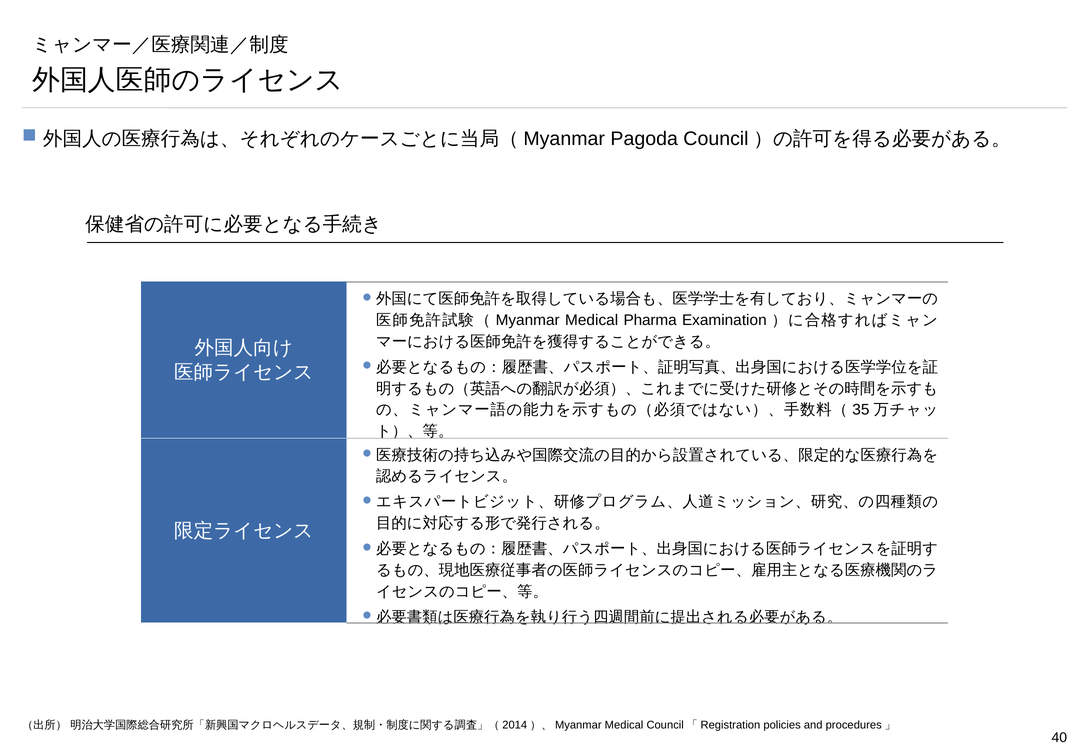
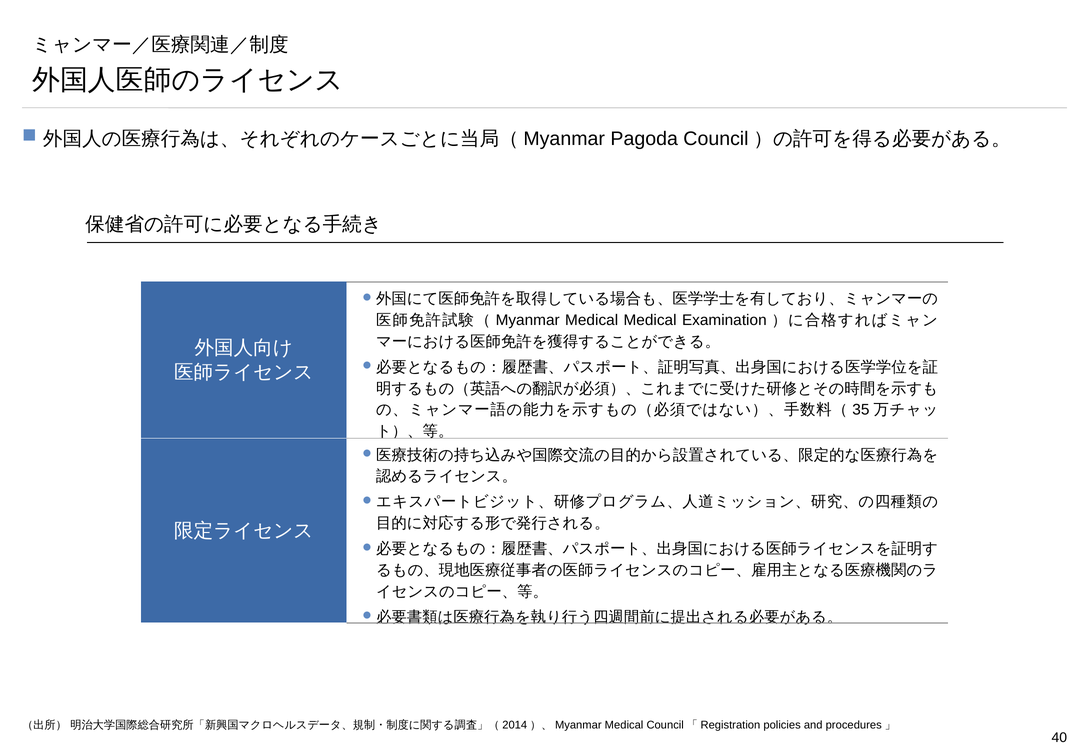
Medical Pharma: Pharma -> Medical (650, 320)
